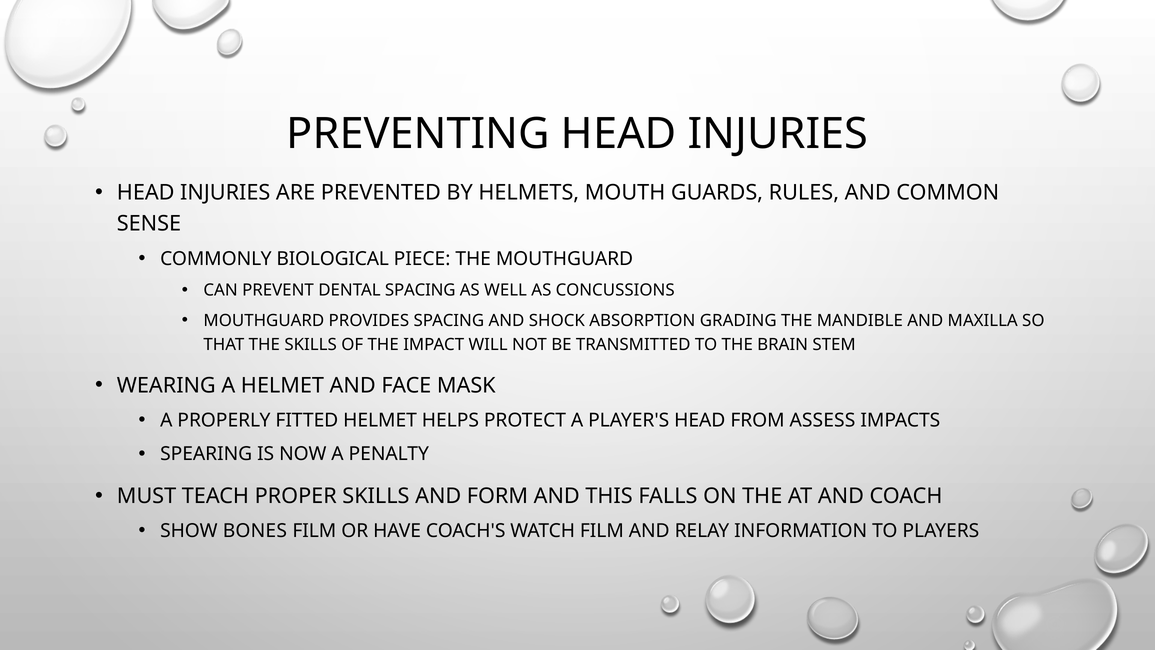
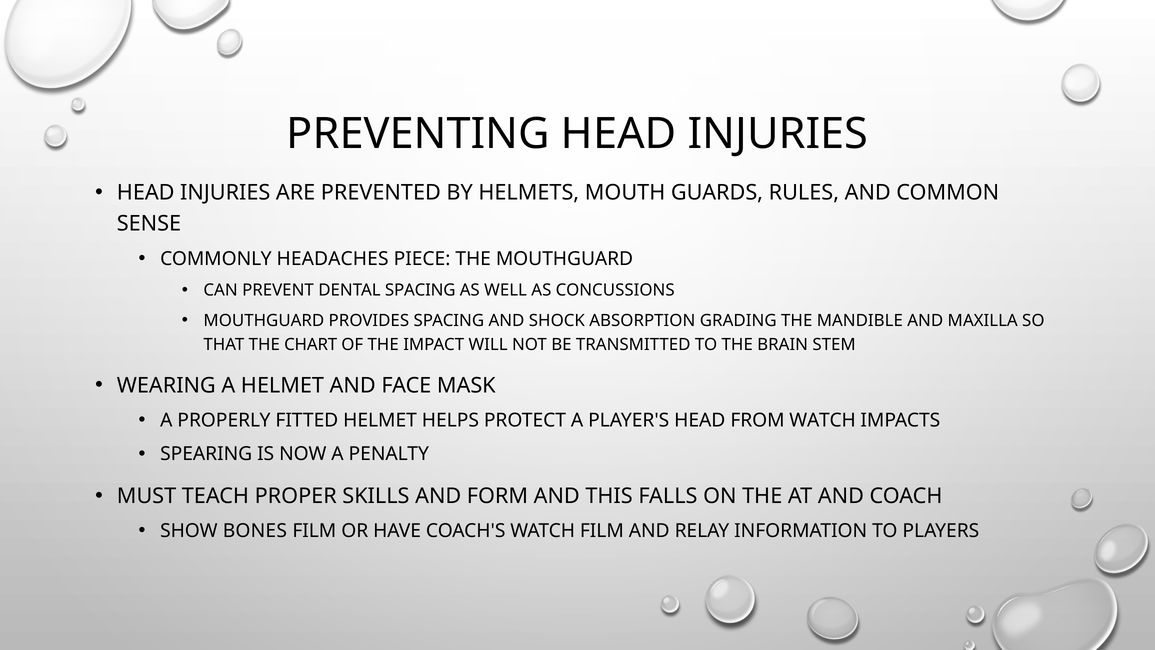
BIOLOGICAL: BIOLOGICAL -> HEADACHES (333, 259)
THE SKILLS: SKILLS -> CHART (311, 345)
FROM ASSESS: ASSESS -> WATCH (823, 420)
